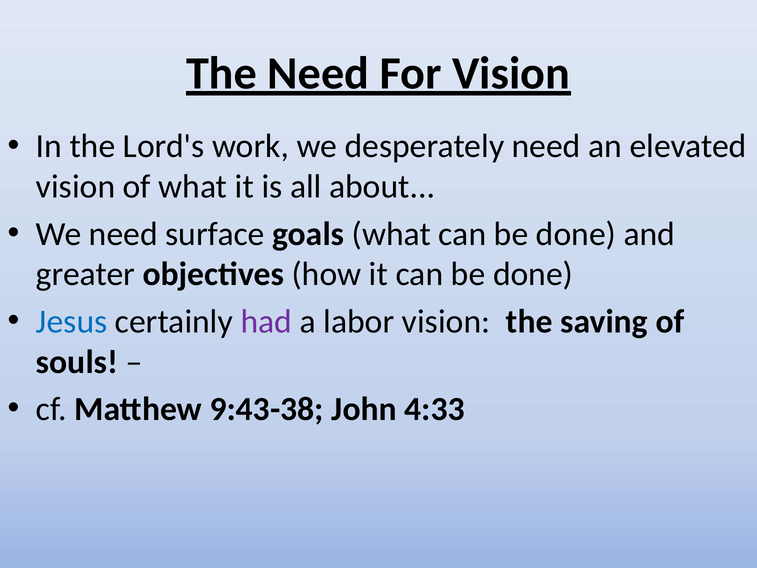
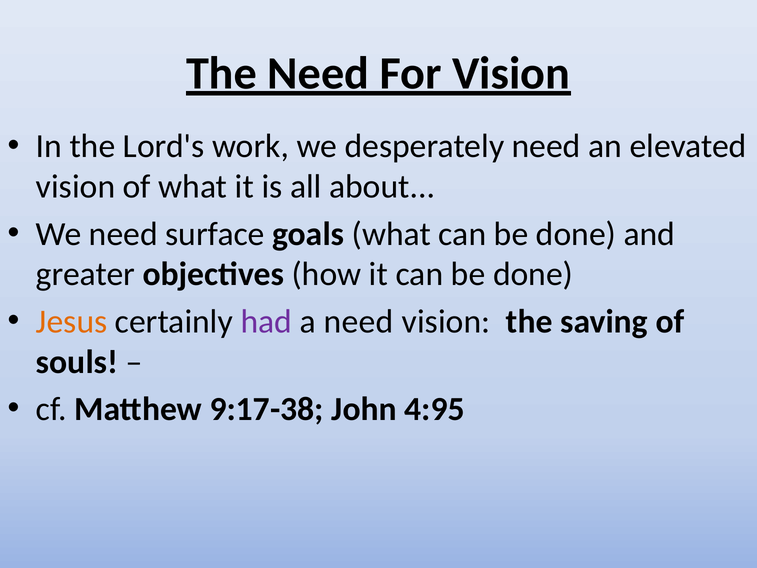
Jesus colour: blue -> orange (72, 321)
a labor: labor -> need (359, 321)
9:43-38: 9:43-38 -> 9:17-38 (267, 409)
4:33: 4:33 -> 4:95 (434, 409)
